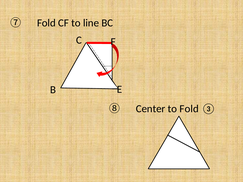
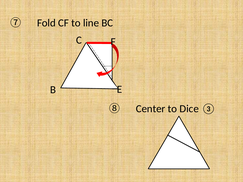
to Fold: Fold -> Dice (189, 109)
